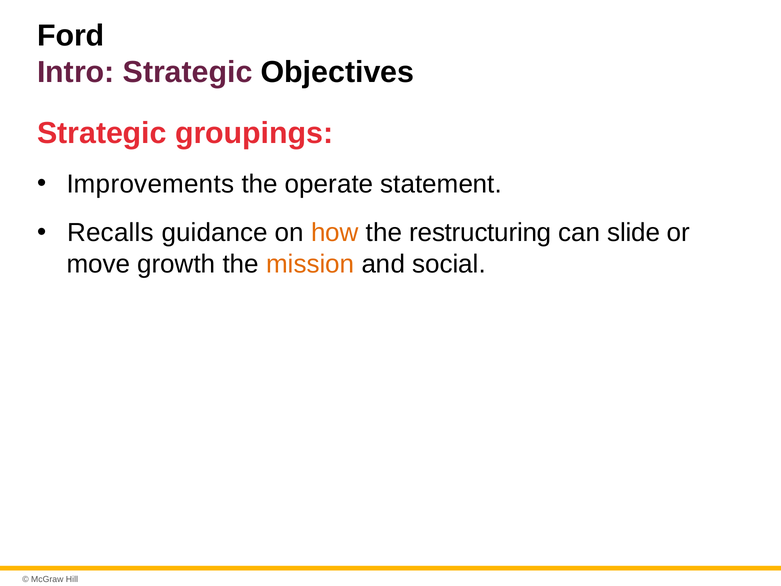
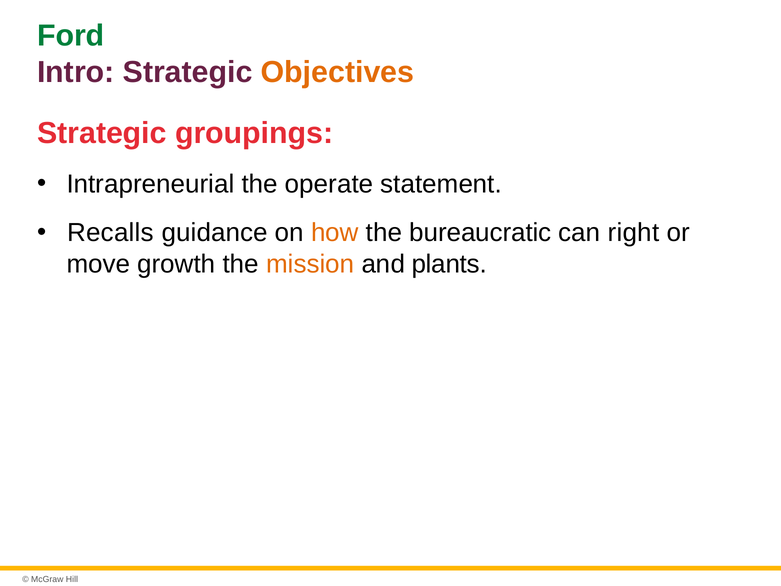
Ford colour: black -> green (71, 36)
Objectives colour: black -> orange (338, 72)
Improvements: Improvements -> Intrapreneurial (150, 184)
restructuring: restructuring -> bureaucratic (480, 233)
slide: slide -> right (633, 233)
social: social -> plants (449, 264)
